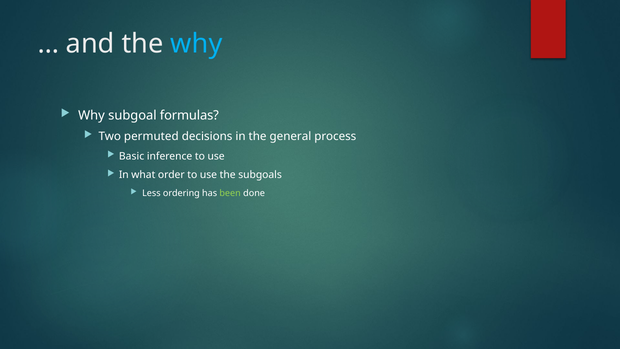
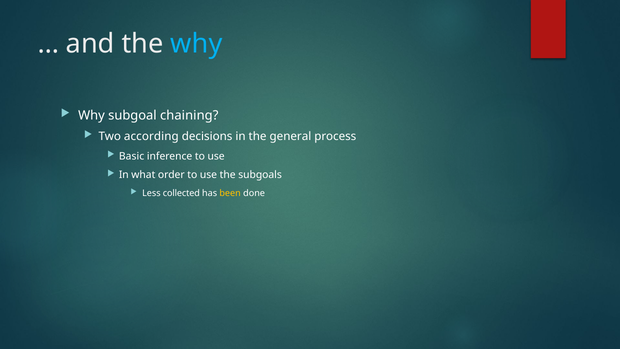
formulas: formulas -> chaining (189, 115)
permuted: permuted -> according (151, 136)
ordering: ordering -> collected (181, 193)
been colour: light green -> yellow (230, 193)
